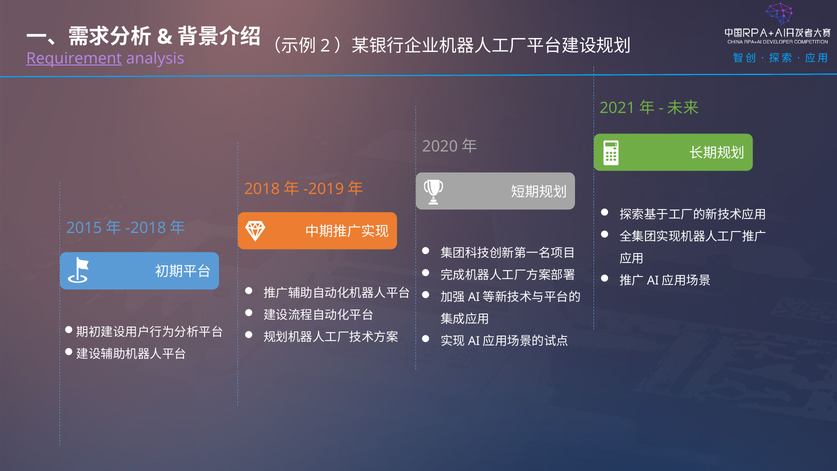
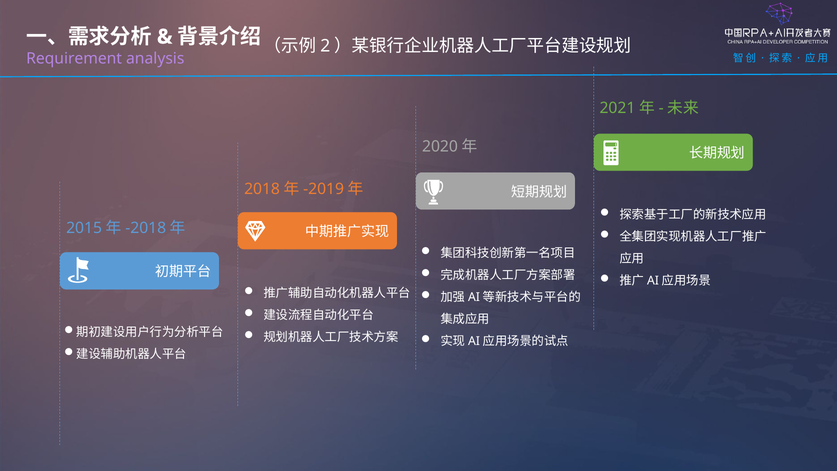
Requirement underline: present -> none (74, 58)
